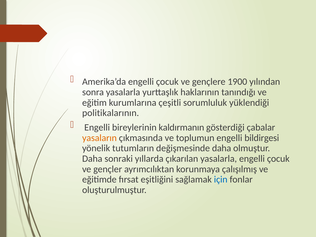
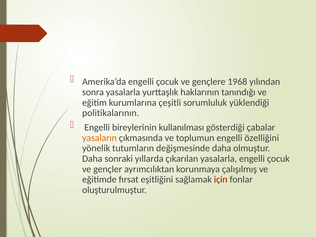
1900: 1900 -> 1968 (237, 82)
kaldırmanın: kaldırmanın -> kullanılması (181, 127)
bildirgesi: bildirgesi -> özelliğini (262, 138)
için colour: blue -> red (221, 180)
